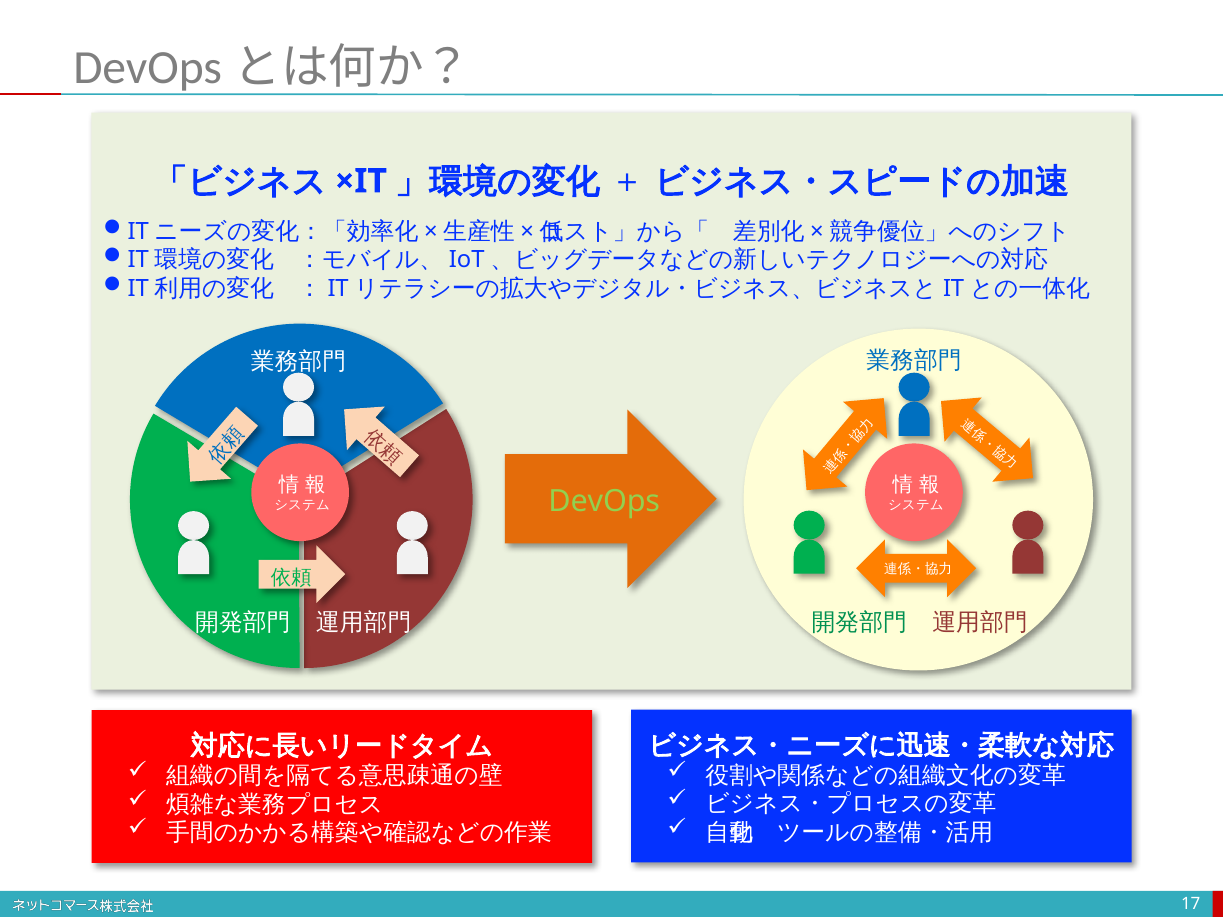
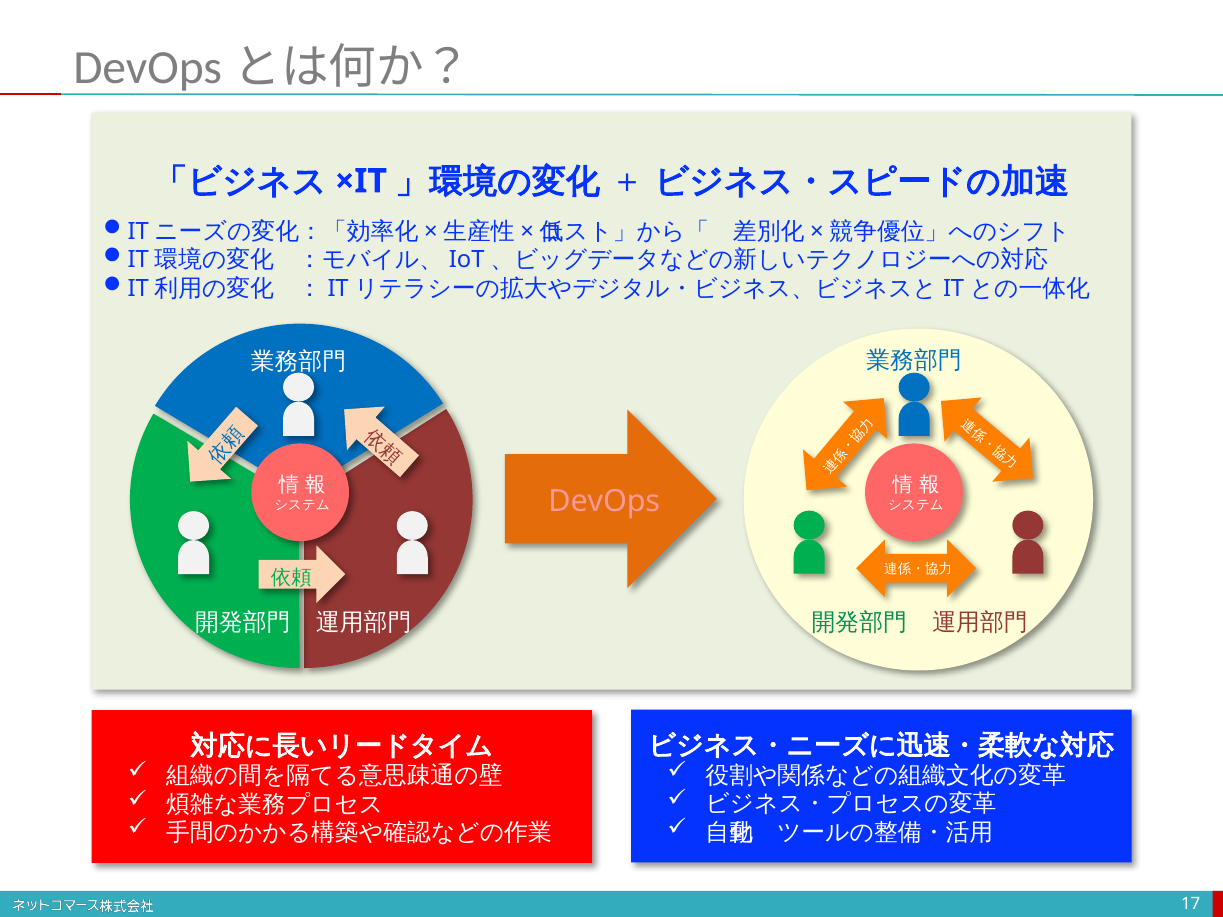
DevOps colour: light green -> pink (604, 501)
